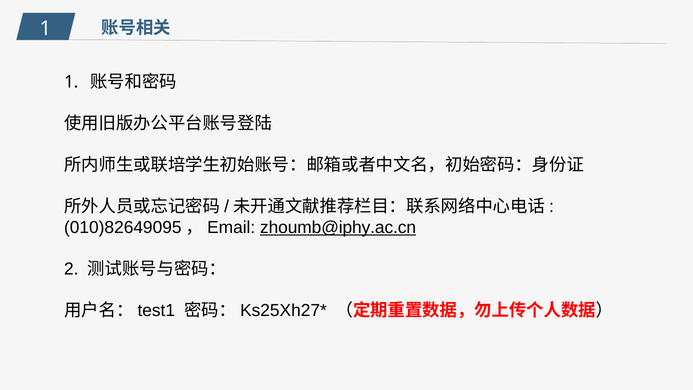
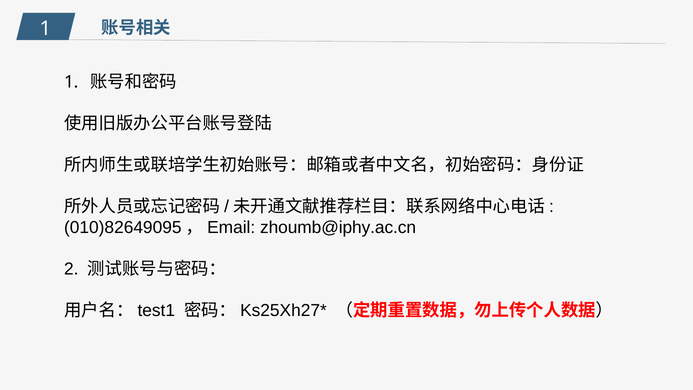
zhoumb@iphy.ac.cn underline: present -> none (338, 227)
